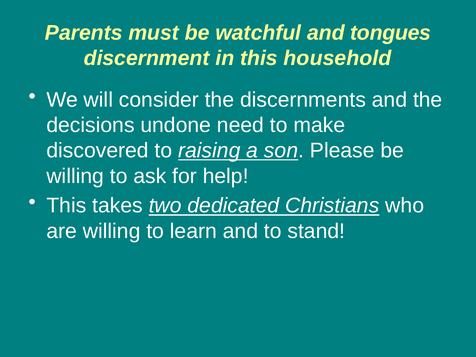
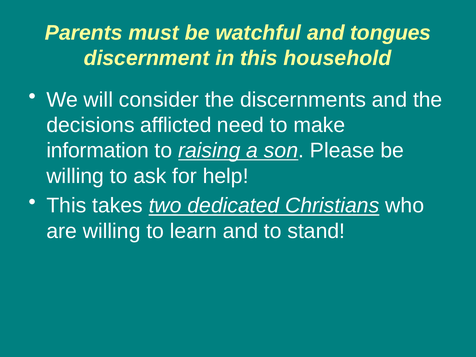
undone: undone -> afflicted (176, 125)
discovered: discovered -> information (98, 151)
